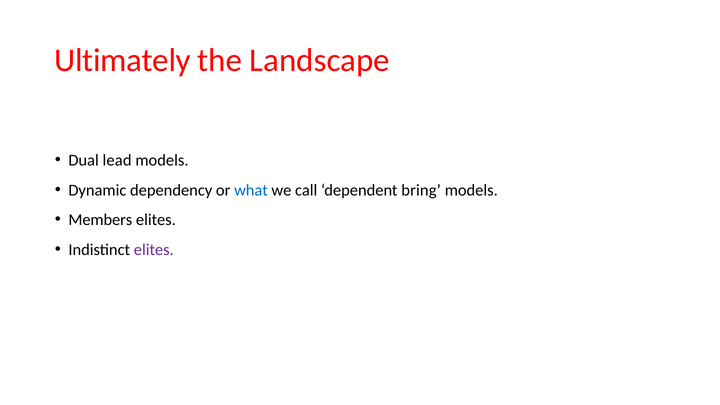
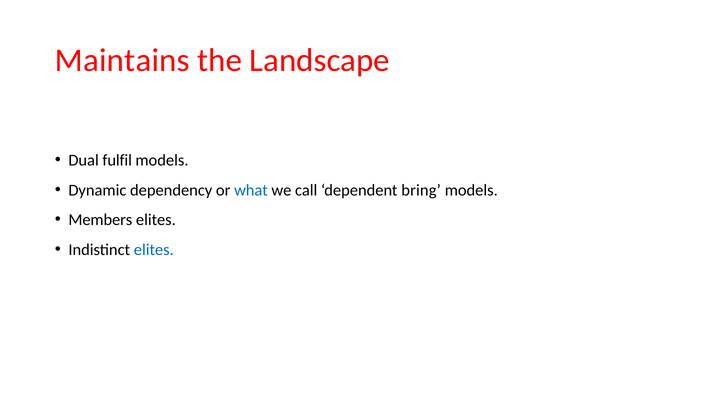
Ultimately: Ultimately -> Maintains (122, 60)
lead: lead -> fulfil (117, 160)
elites colour: purple -> blue (154, 250)
